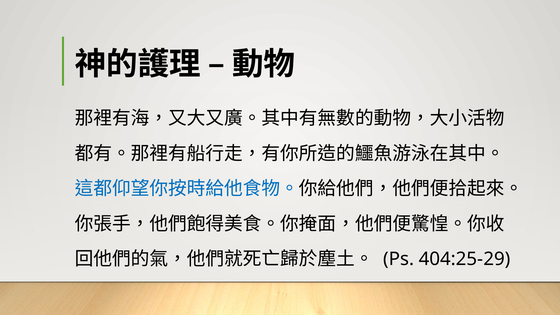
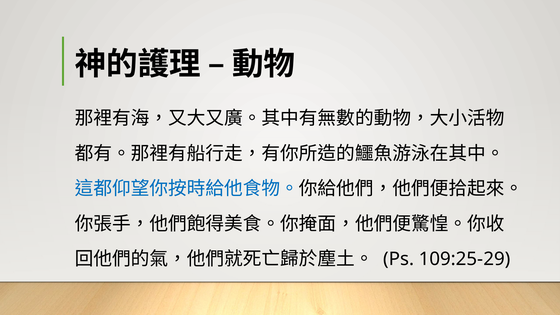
404:25-29: 404:25-29 -> 109:25-29 (465, 259)
